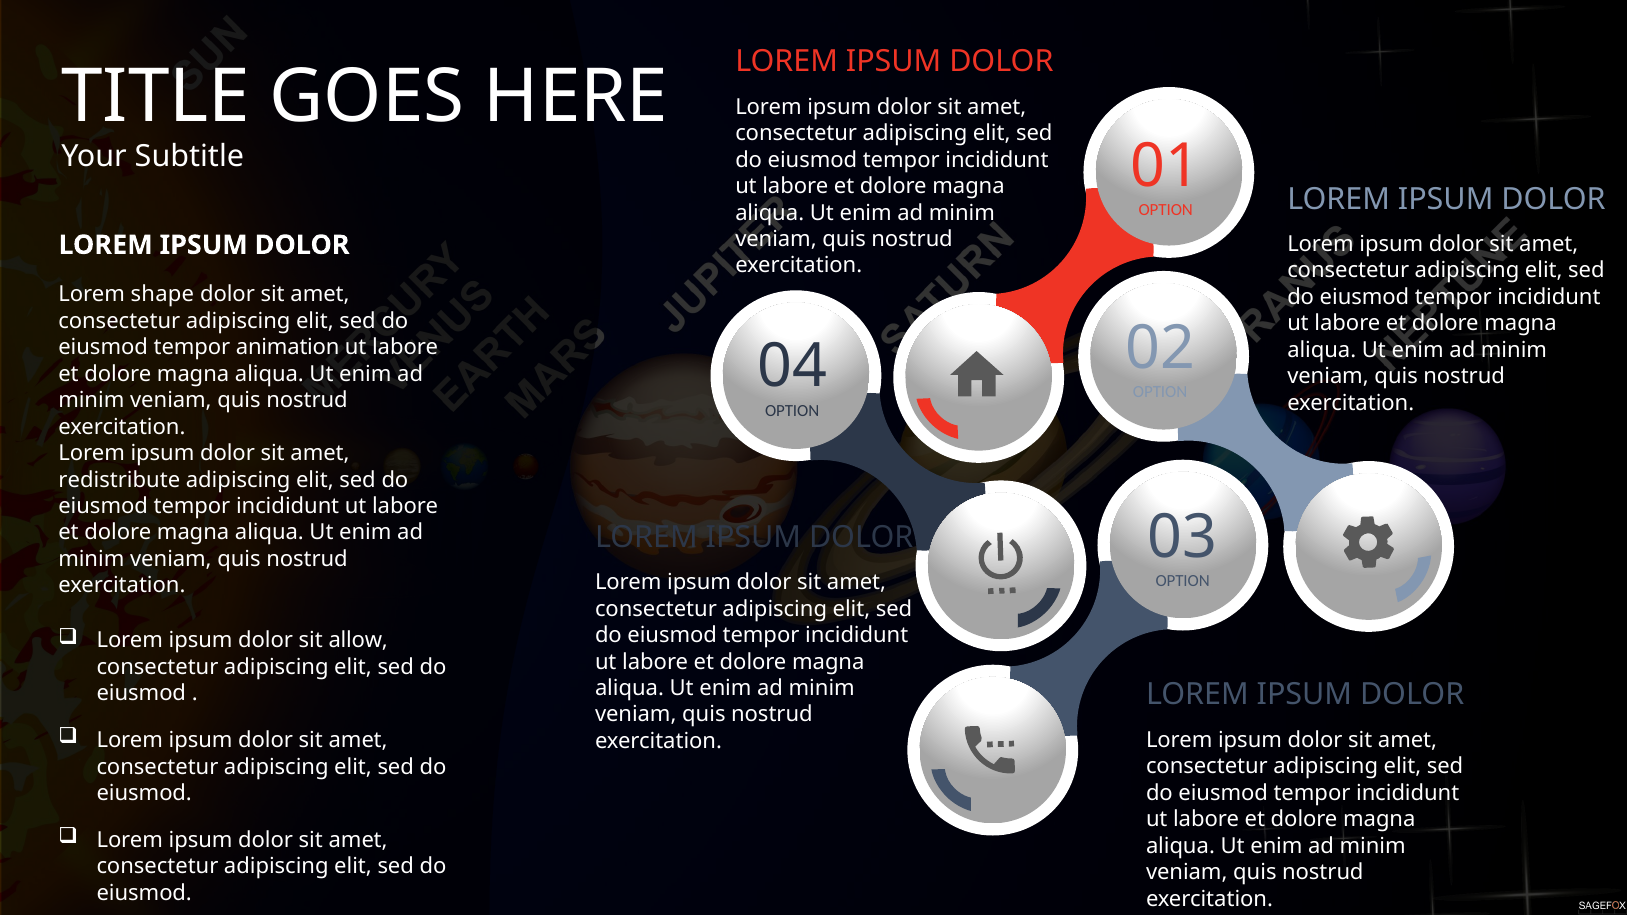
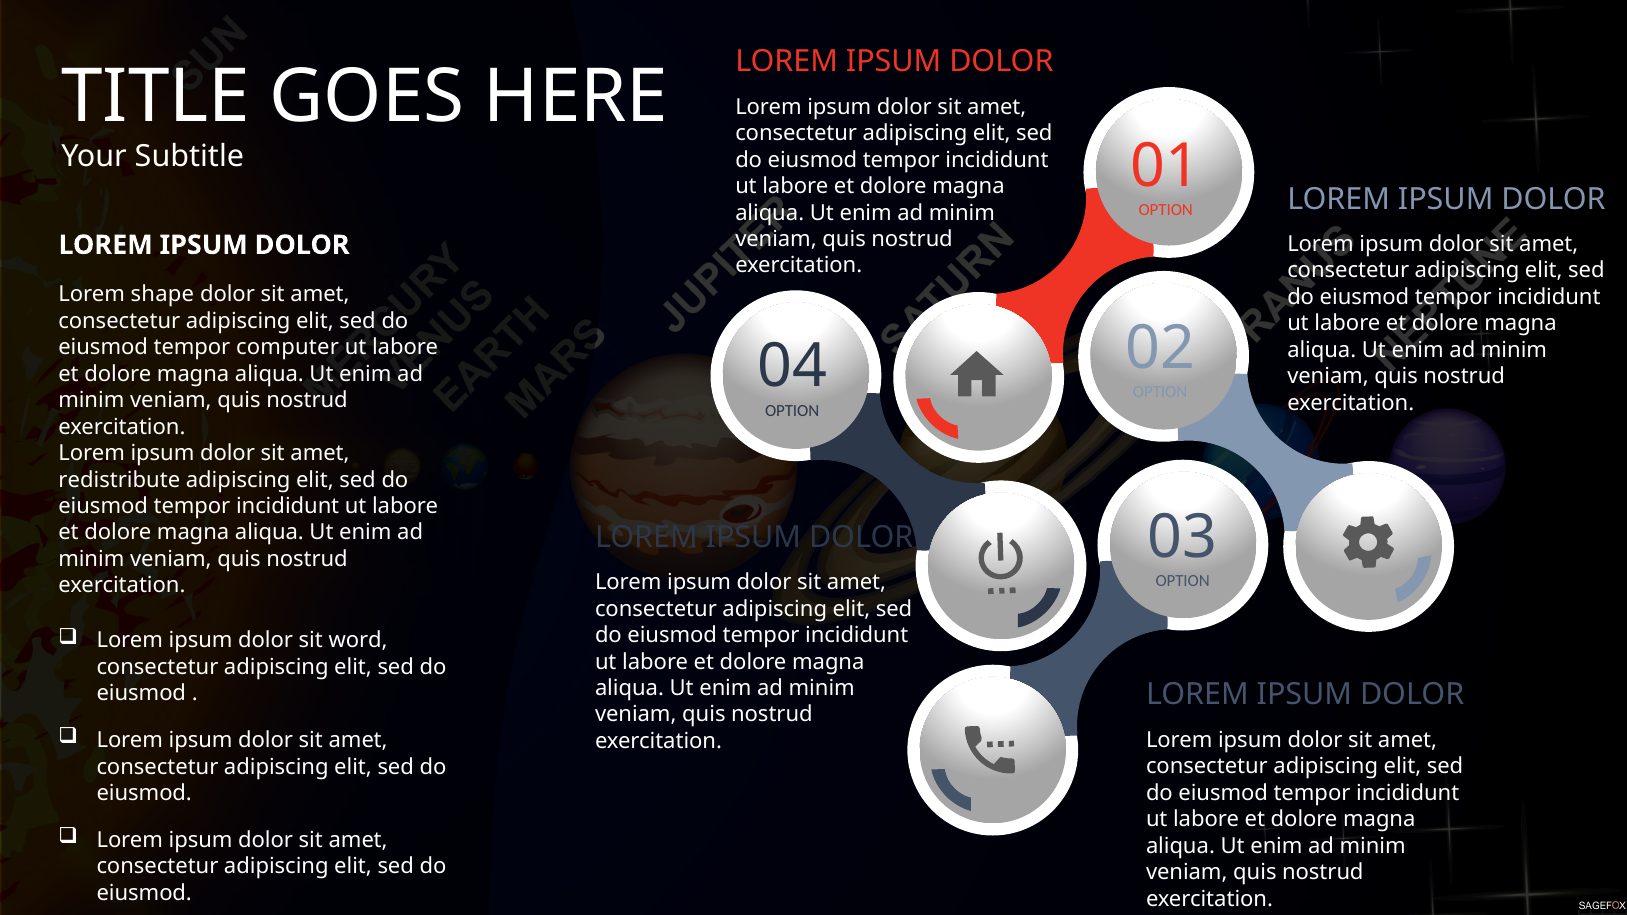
animation: animation -> computer (287, 348)
allow: allow -> word (358, 641)
